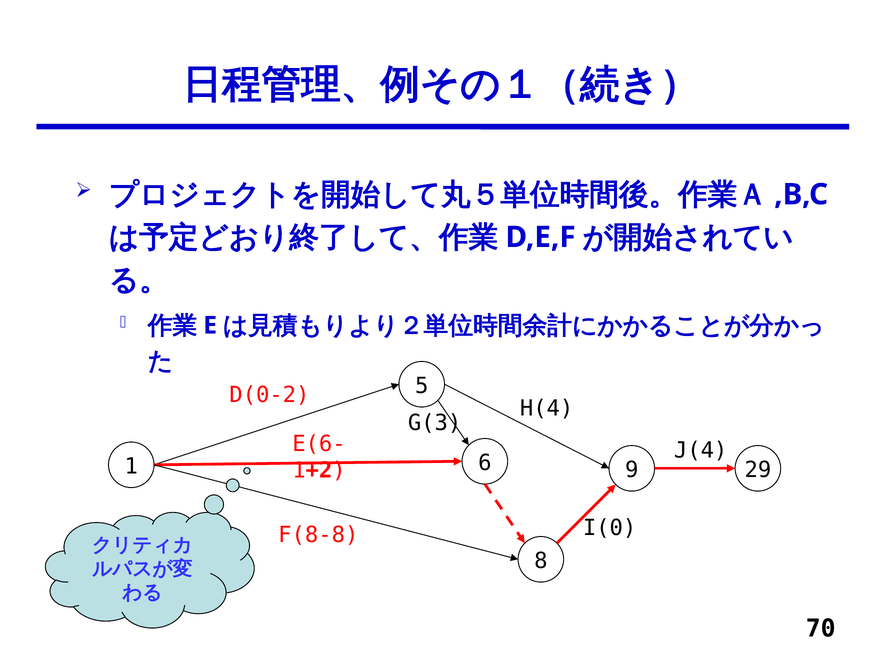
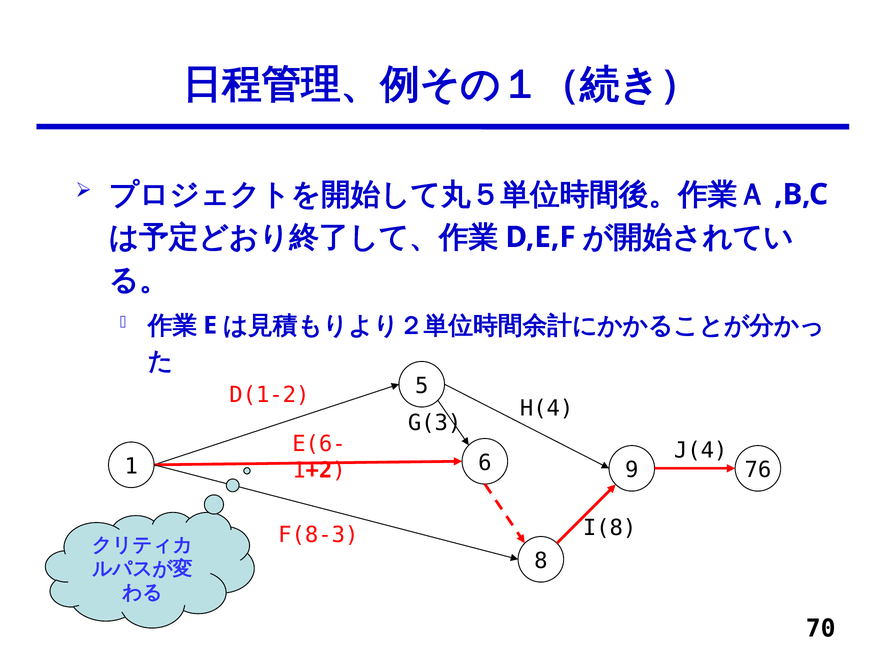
D(0-2: D(0-2 -> D(1-2 (269, 395)
29: 29 -> 76 (758, 470)
I(0: I(0 -> I(8 (610, 527)
F(8-8: F(8-8 -> F(8-3 (318, 535)
